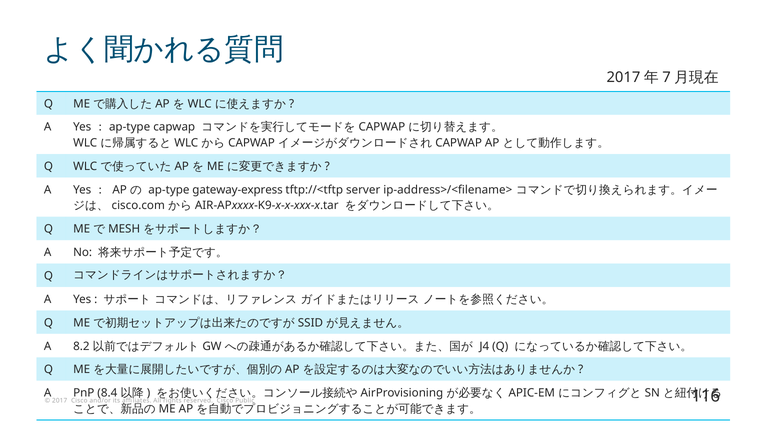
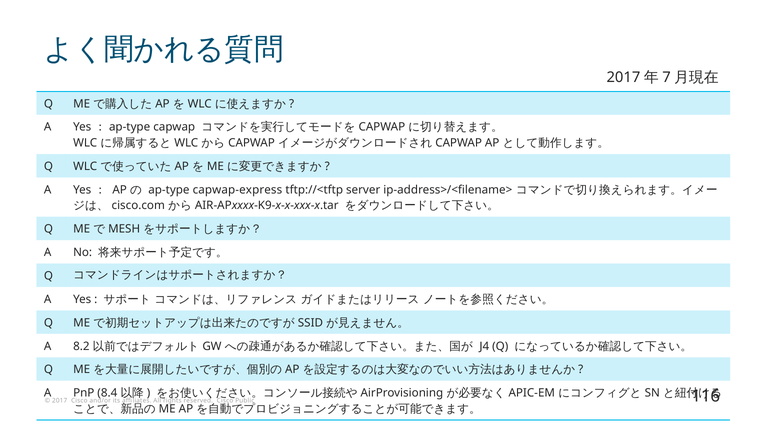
gateway-express: gateway-express -> capwap-express (237, 190)
